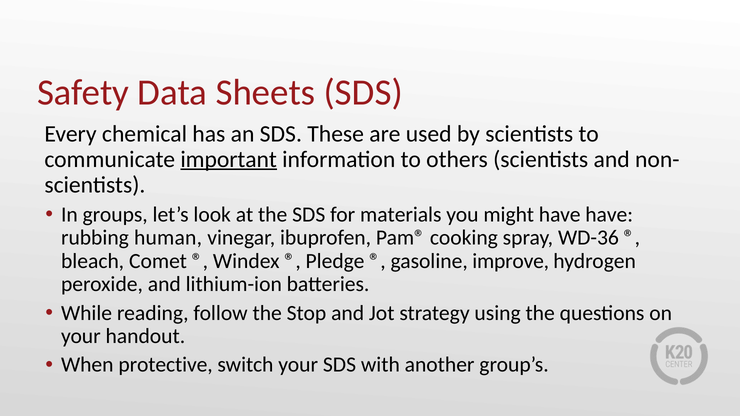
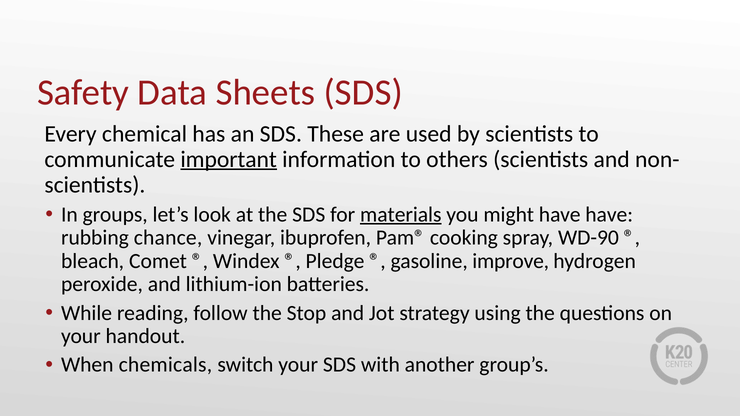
materials underline: none -> present (401, 215)
human: human -> chance (168, 238)
WD-36: WD-36 -> WD-90 (588, 238)
protective: protective -> chemicals (165, 365)
